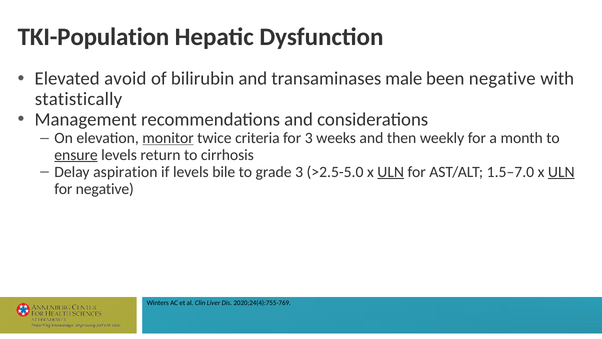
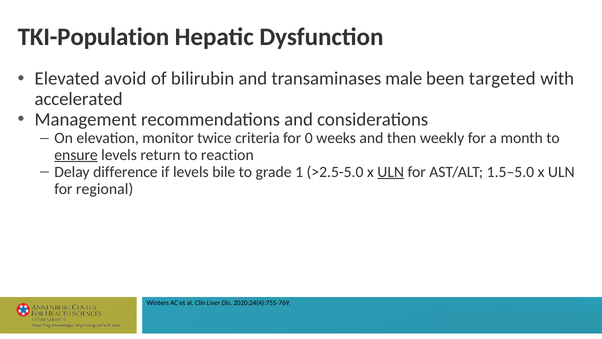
been negative: negative -> targeted (502, 79)
statistically: statistically -> accelerated (79, 99)
monitor underline: present -> none (168, 138)
for 3: 3 -> 0 (309, 138)
cirrhosis: cirrhosis -> reaction (227, 155)
aspiration: aspiration -> difference (125, 172)
grade 3: 3 -> 1 (299, 172)
1.5–7.0: 1.5–7.0 -> 1.5–5.0 (510, 172)
ULN underline: present -> none (561, 172)
for negative: negative -> regional (105, 189)
